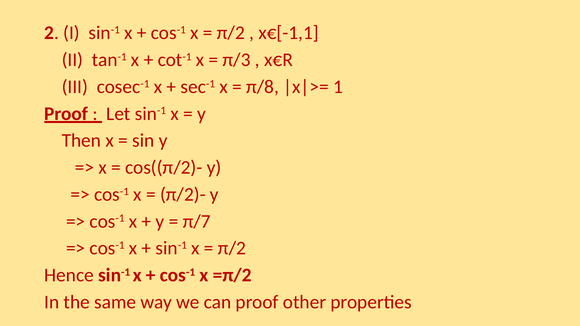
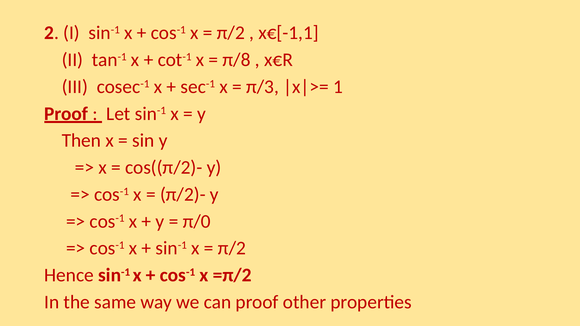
π/3: π/3 -> π/8 (237, 60)
π/8: π/8 -> π/3 (262, 87)
π/7: π/7 -> π/0 (197, 222)
